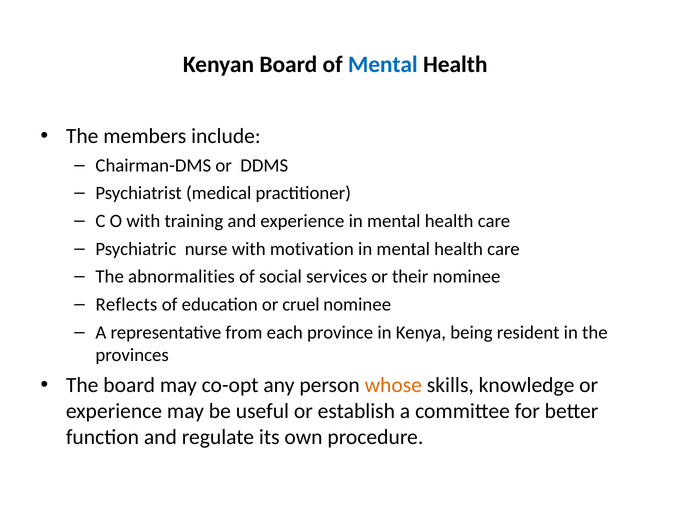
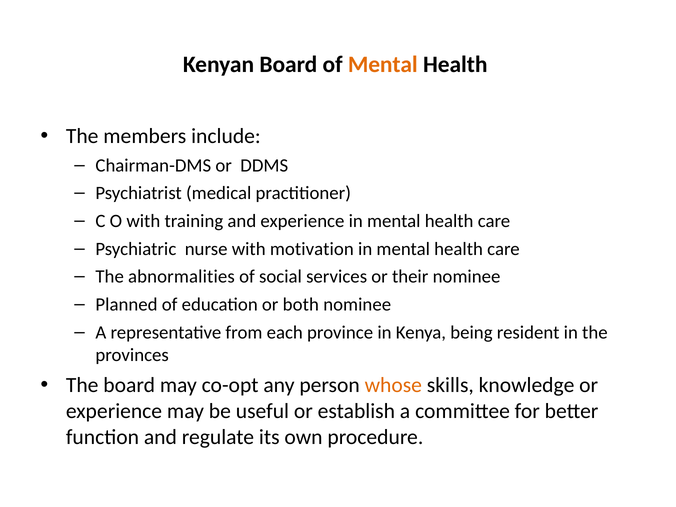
Mental colour: blue -> orange (383, 65)
Reflects: Reflects -> Planned (127, 304)
cruel: cruel -> both (301, 304)
